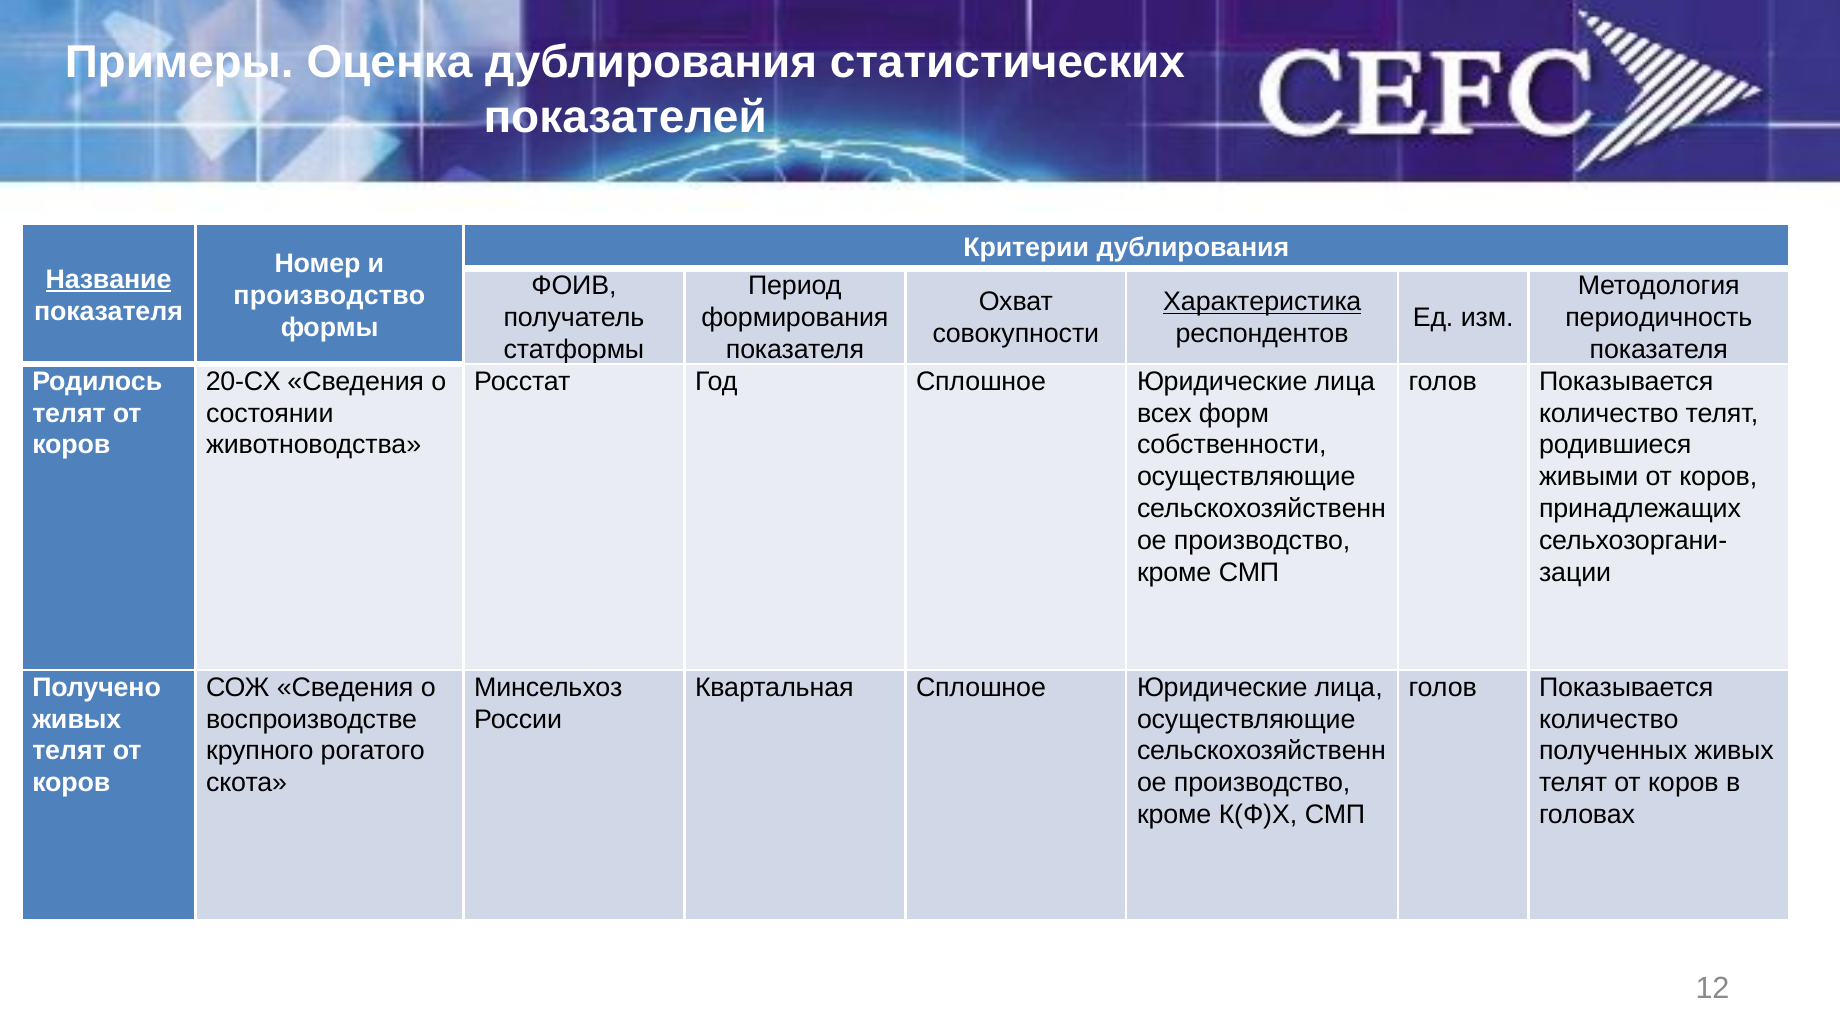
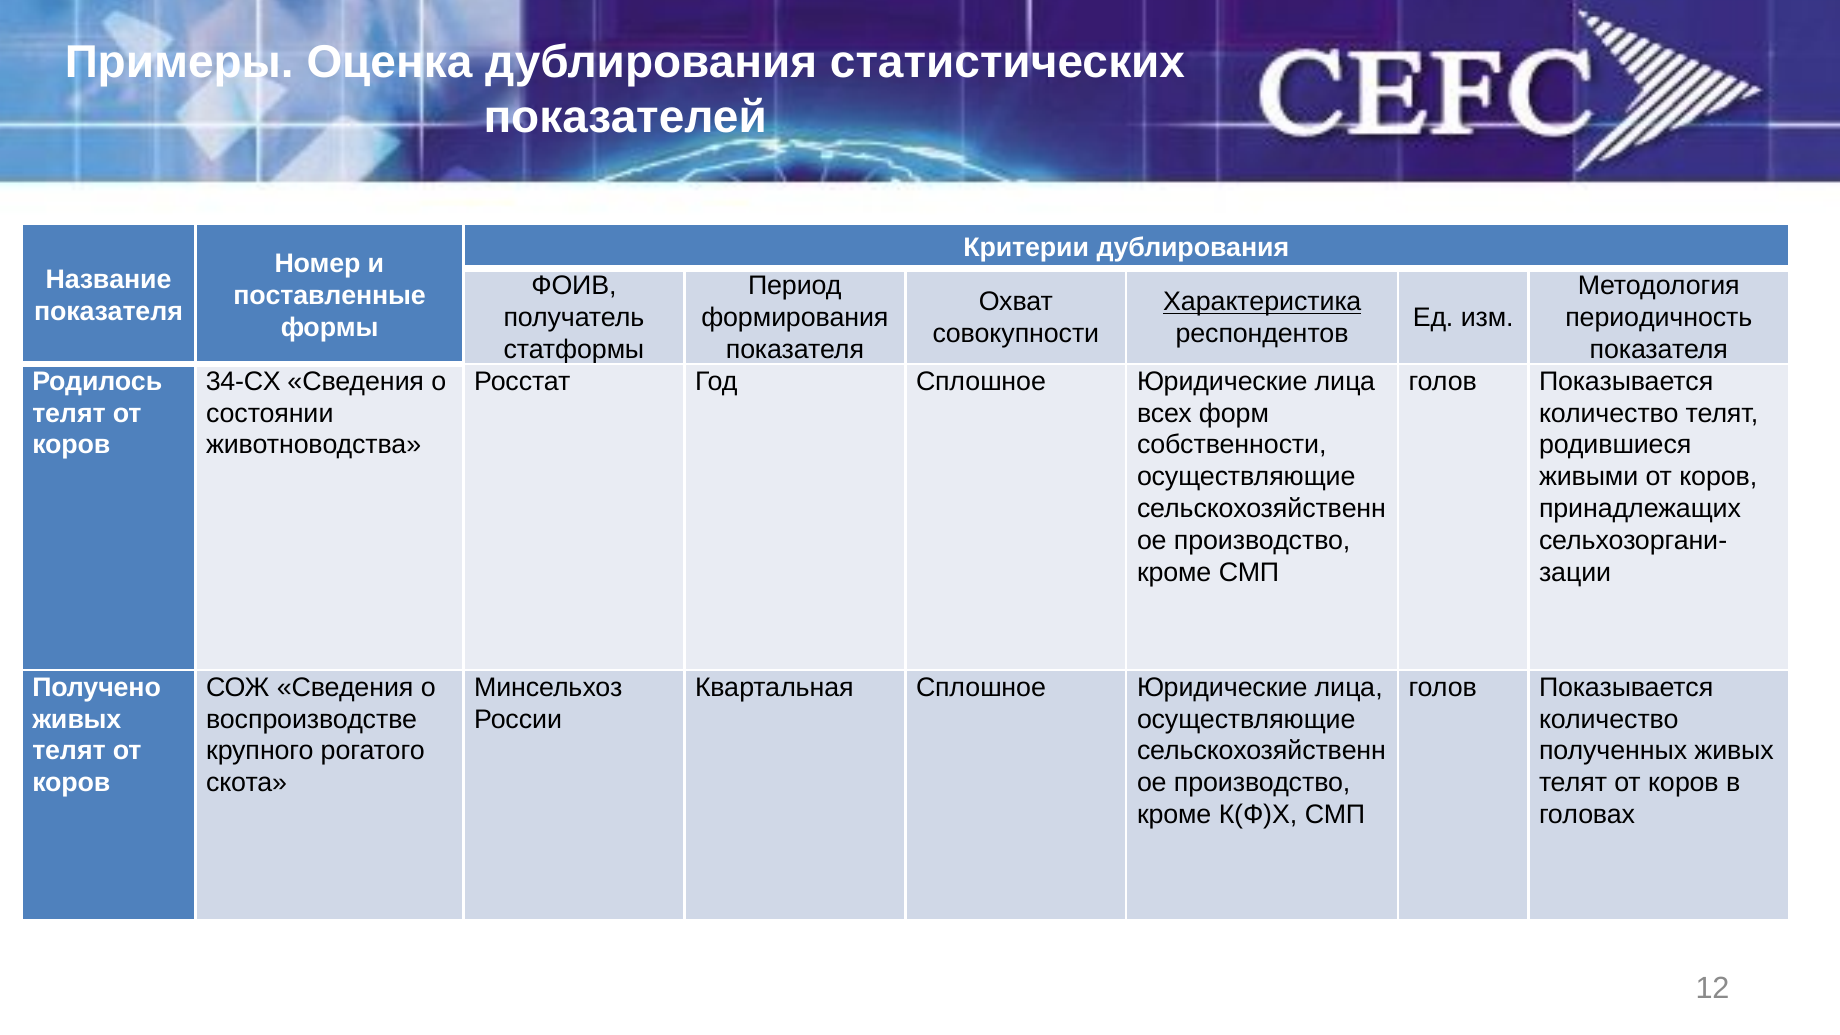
Название underline: present -> none (109, 280)
производство: производство -> поставленные (330, 296)
20-СХ: 20-СХ -> 34-СХ (243, 381)
